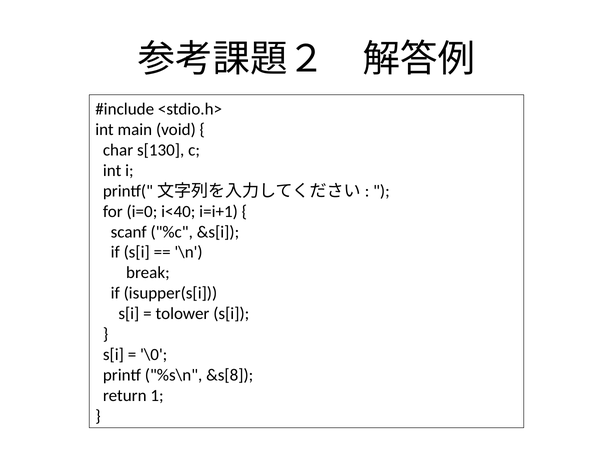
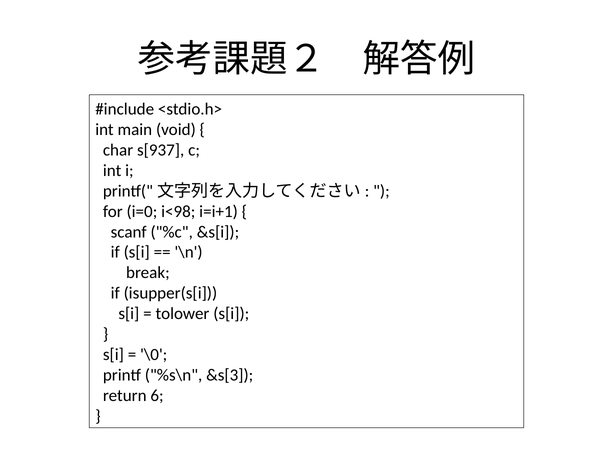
s[130: s[130 -> s[937 (161, 150)
i<40: i<40 -> i<98 (178, 211)
&s[8: &s[8 -> &s[3 (230, 375)
1: 1 -> 6 (157, 395)
